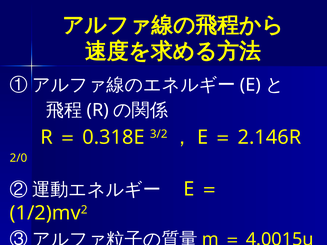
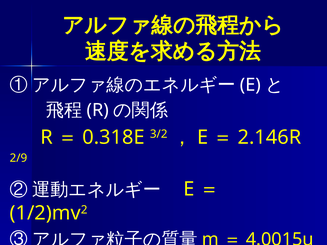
2/0: 2/0 -> 2/9 (18, 158)
